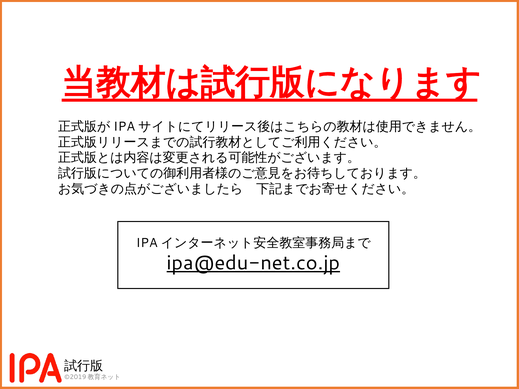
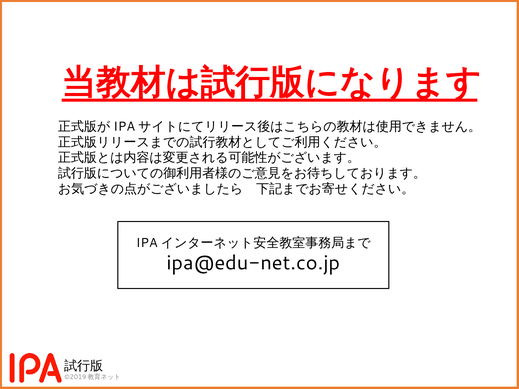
ipa@edu-net.co.jp underline: present -> none (253, 263)
